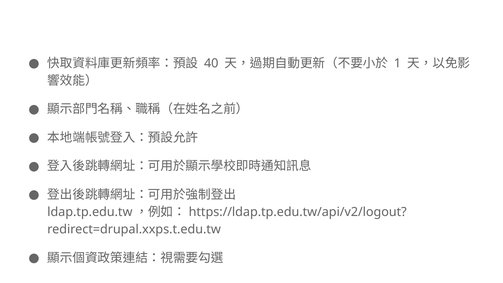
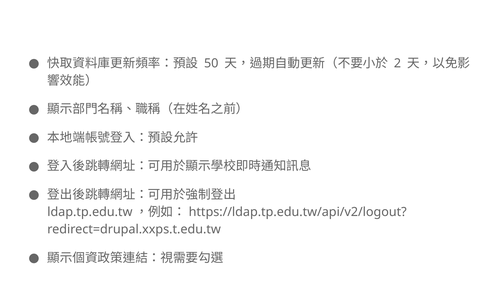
40: 40 -> 50 (211, 63)
1: 1 -> 2 (397, 63)
